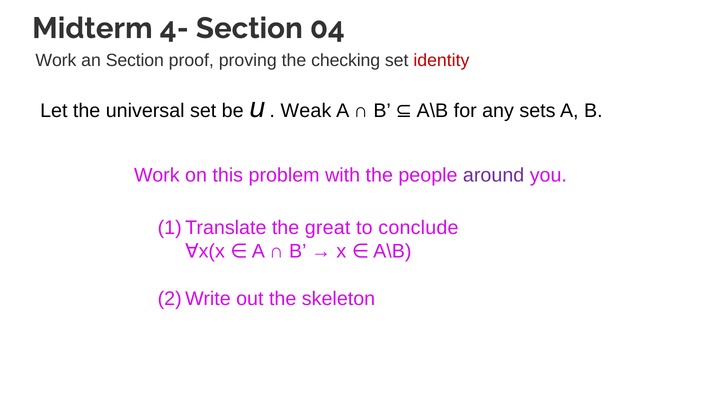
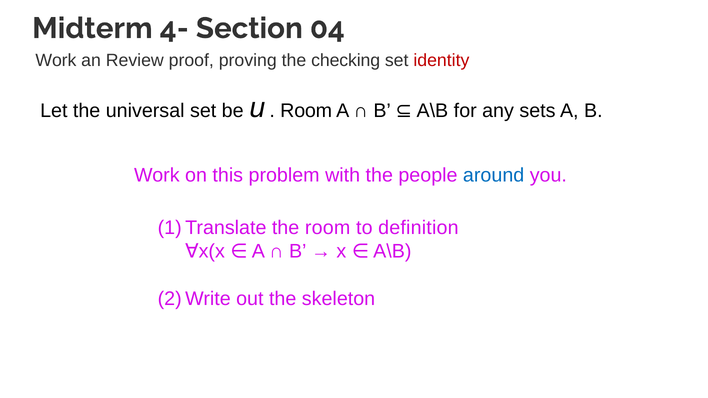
an Section: Section -> Review (135, 60)
Weak: Weak -> Room (306, 111)
around colour: purple -> blue (494, 175)
the great: great -> room (328, 228)
conclude: conclude -> definition (418, 228)
